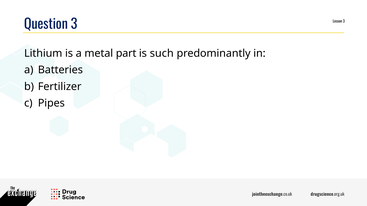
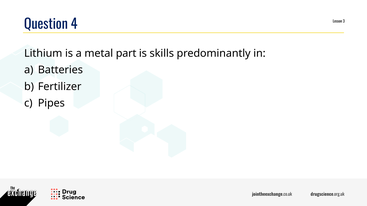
Question 3: 3 -> 4 (74, 24)
such: such -> skills (162, 53)
